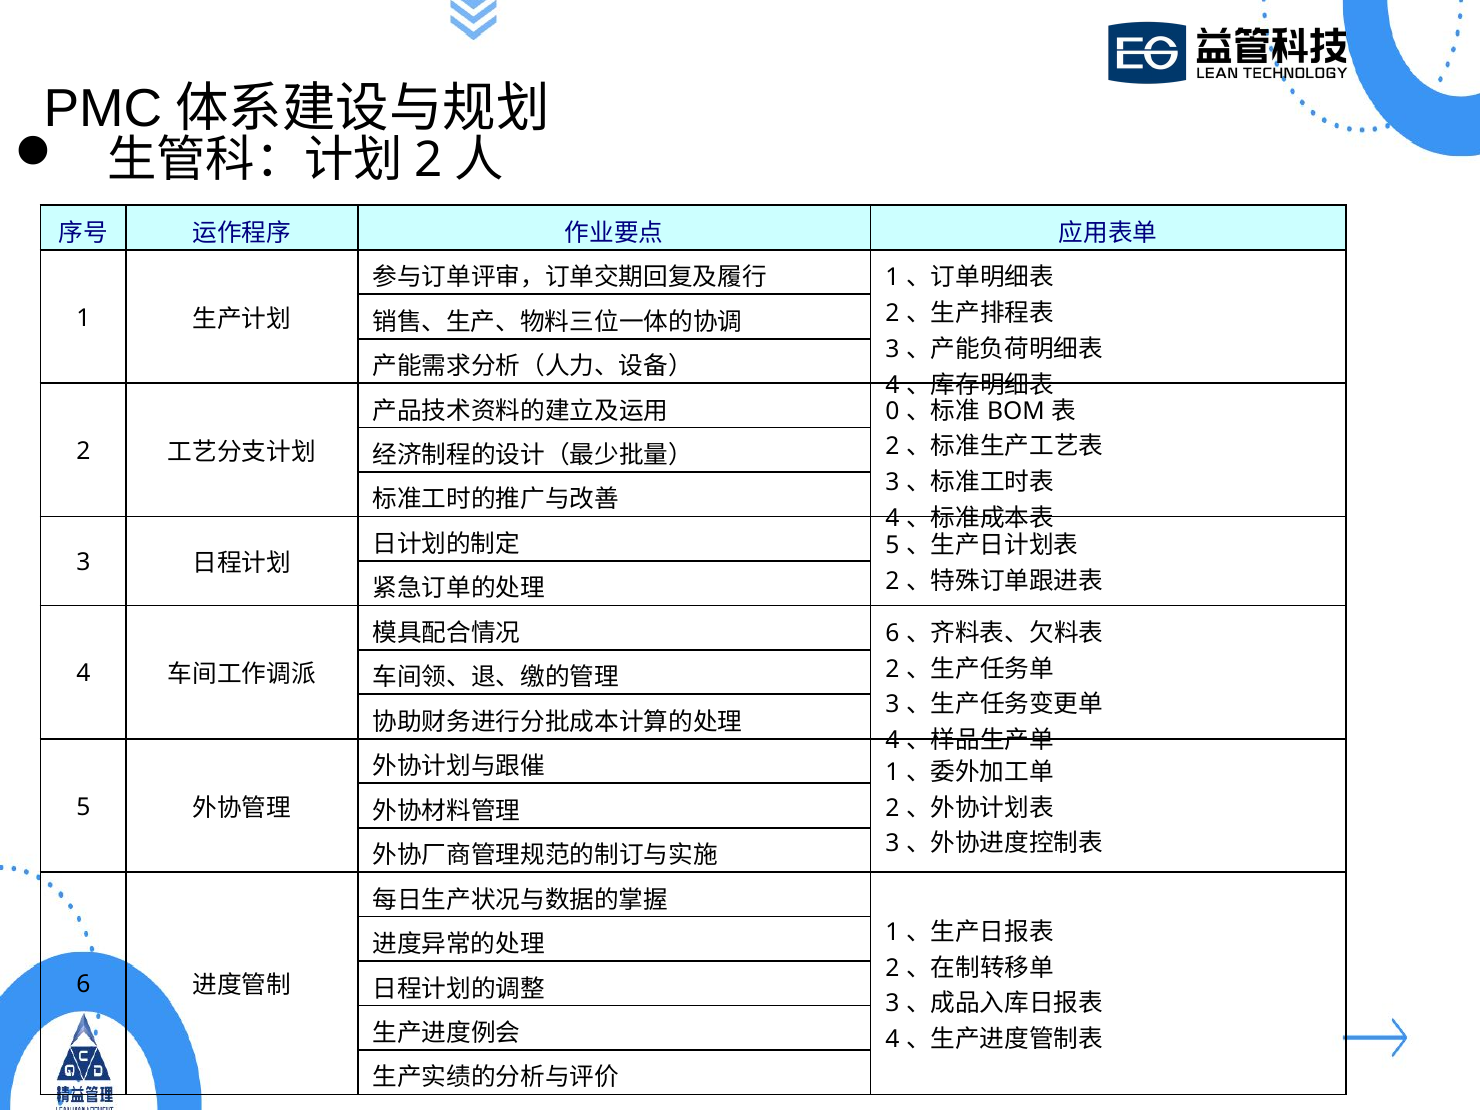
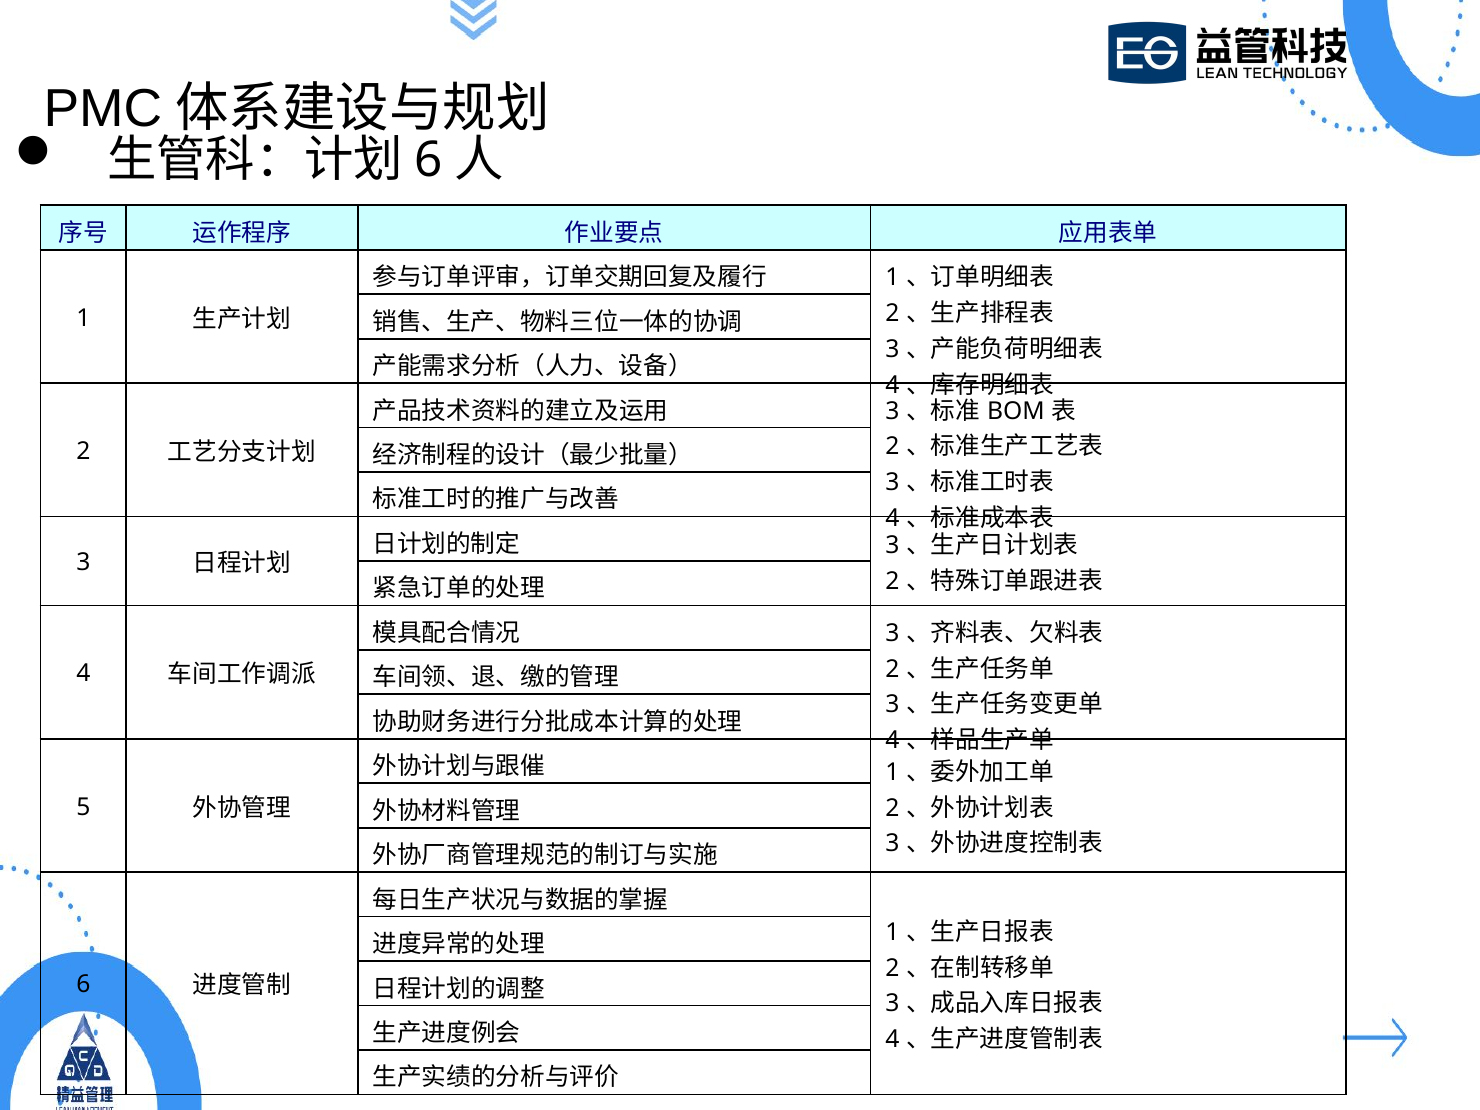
2: 2 -> 6 (429, 160)
0: 0 -> 3 (892, 411)
5: 5 -> 3 (892, 546)
6: 6 -> 3 (892, 633)
